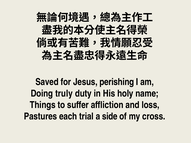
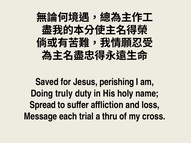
Things: Things -> Spread (43, 105)
Pastures: Pastures -> Message (41, 117)
side: side -> thru (110, 117)
